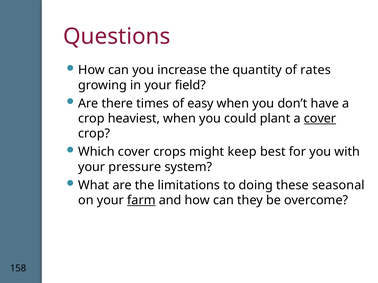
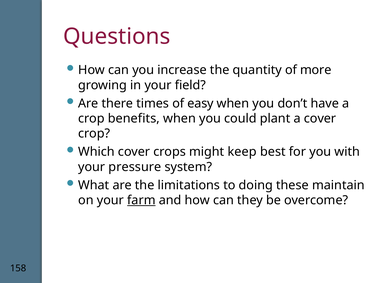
rates: rates -> more (316, 70)
heaviest: heaviest -> benefits (134, 119)
cover underline: present -> none (320, 119)
seasonal: seasonal -> maintain (338, 185)
